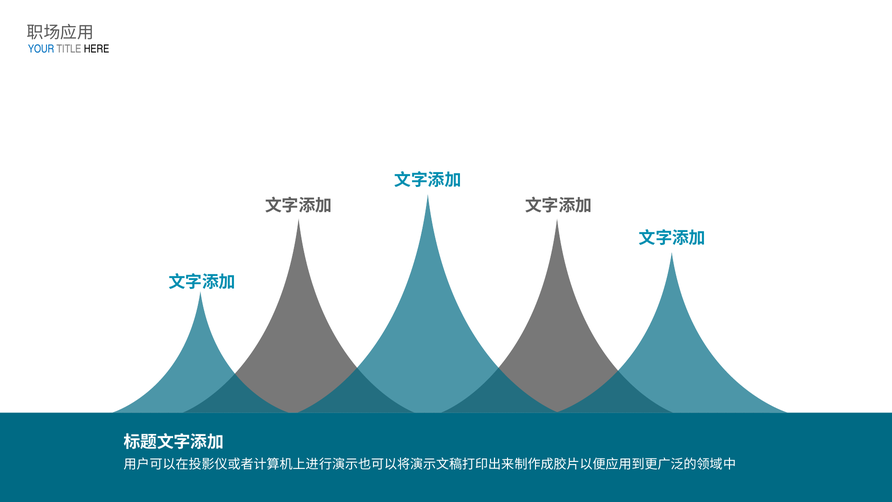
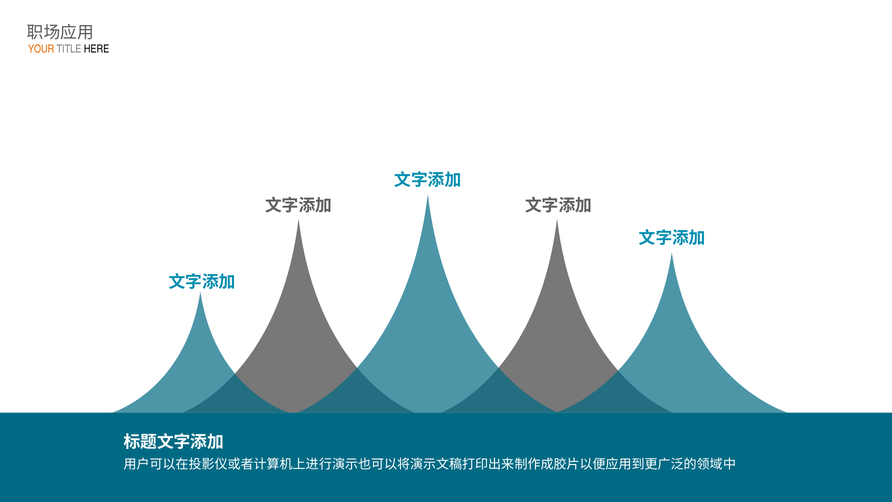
YOUR colour: blue -> orange (41, 49)
